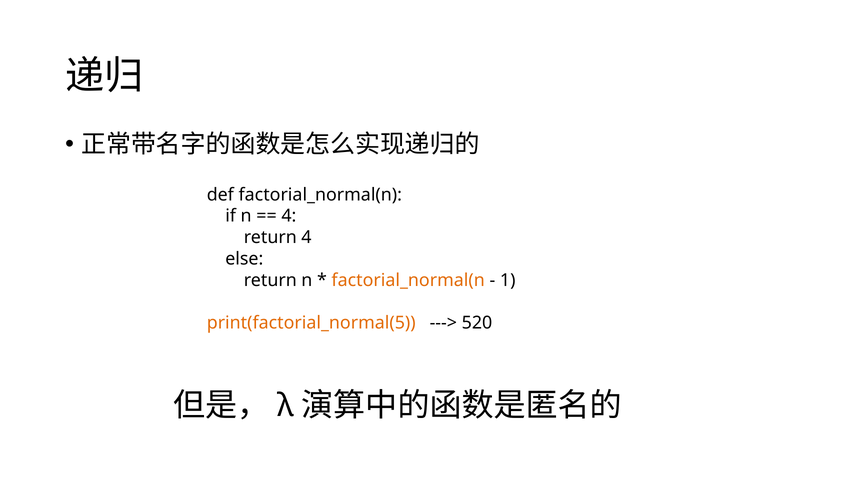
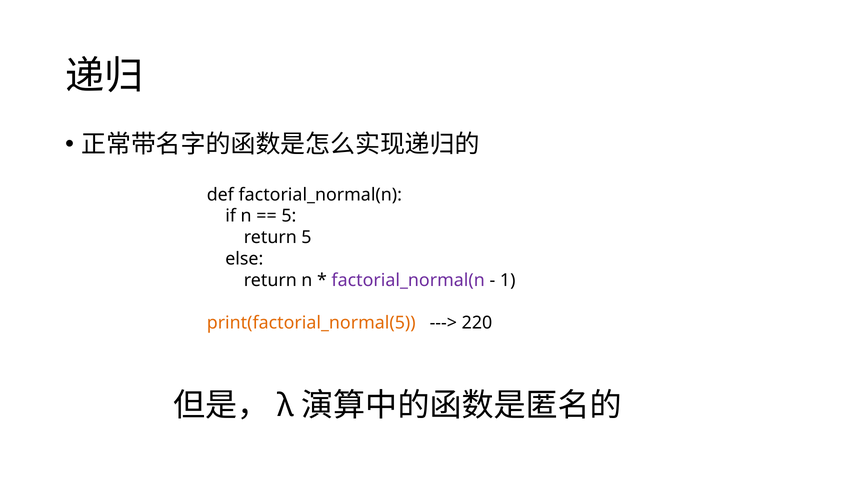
4: 4 -> 5 (289, 216)
return 4: 4 -> 5 (306, 237)
factorial_normal(n colour: orange -> purple (408, 280)
520: 520 -> 220 (477, 323)
